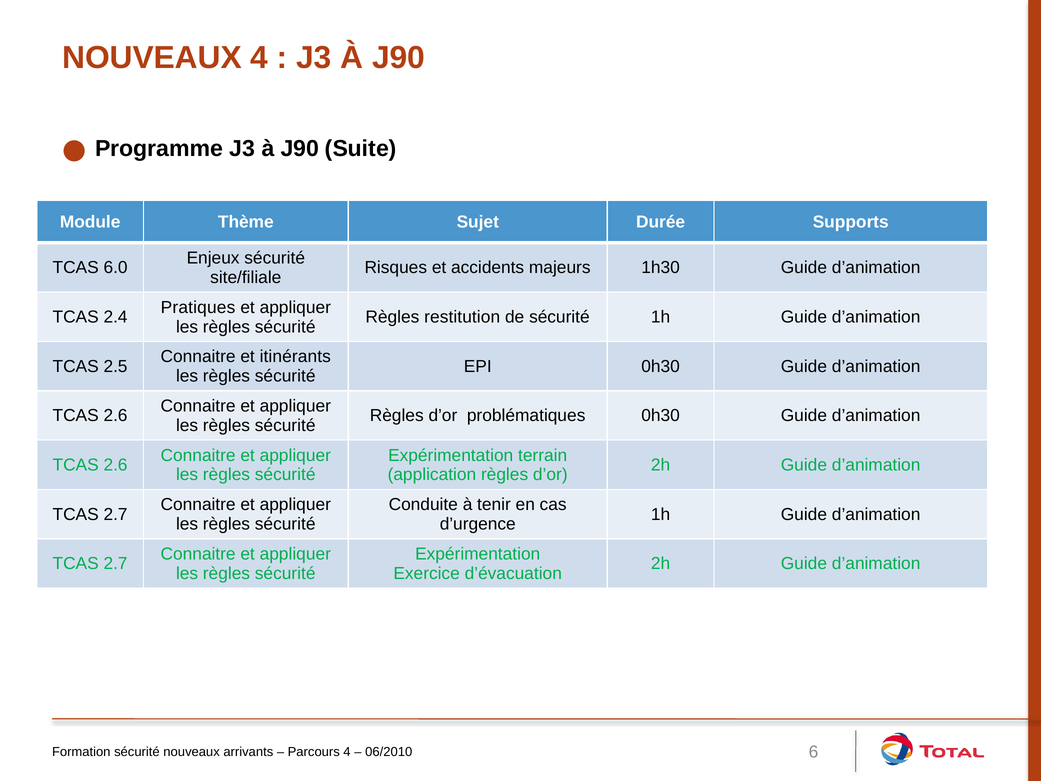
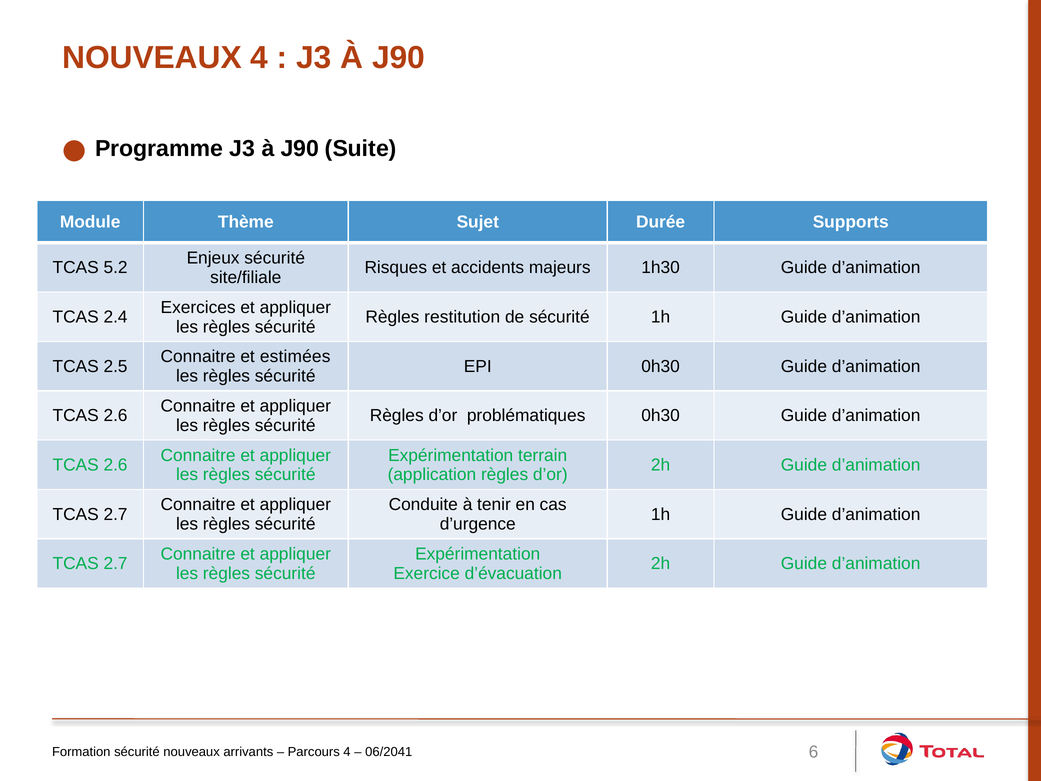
6.0: 6.0 -> 5.2 (116, 268)
Pratiques: Pratiques -> Exercices (198, 307)
itinérants: itinérants -> estimées (295, 357)
06/2010: 06/2010 -> 06/2041 (389, 752)
